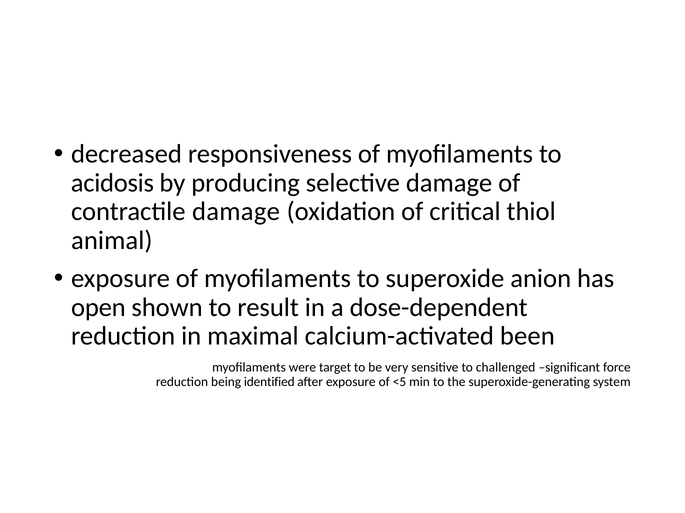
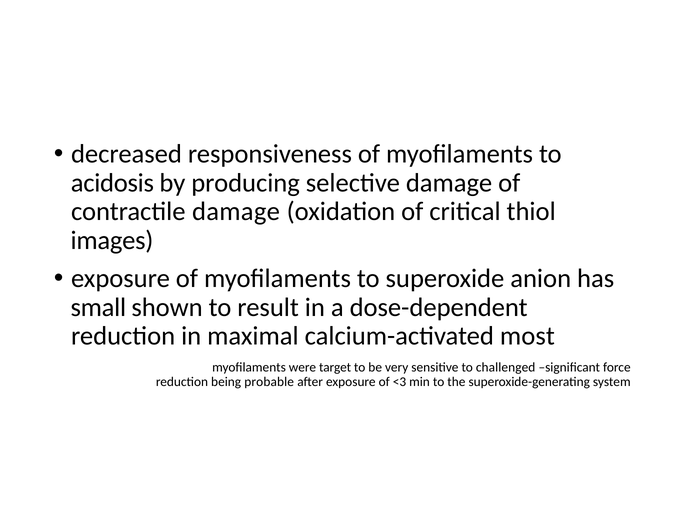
animal: animal -> images (112, 241)
open: open -> small (98, 308)
been: been -> most (527, 337)
identified: identified -> probable (269, 382)
<5: <5 -> <3 (399, 382)
